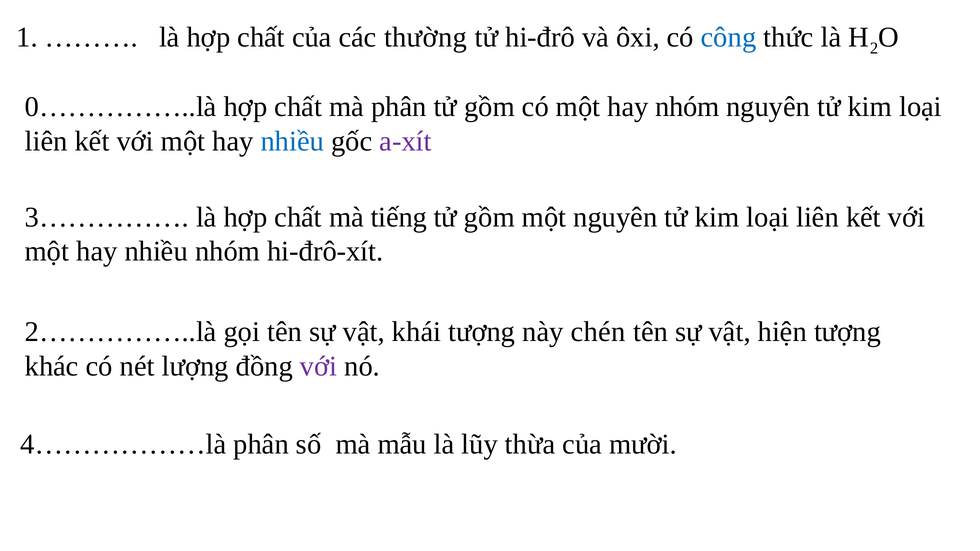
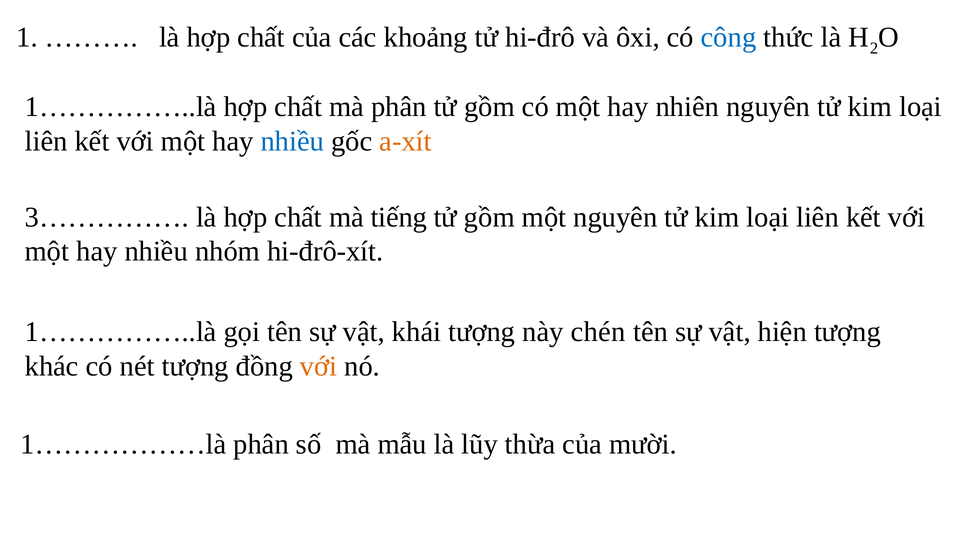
thường: thường -> khoảng (426, 37)
0……………..là: 0……………..là -> 1……………..là (121, 107)
hay nhóm: nhóm -> nhiên (687, 107)
a-xít colour: purple -> orange (406, 141)
2……………..là: 2……………..là -> 1……………..là (121, 332)
nét lượng: lượng -> tượng (195, 366)
với colour: purple -> orange (319, 366)
4………………là: 4………………là -> 1………………là (123, 445)
